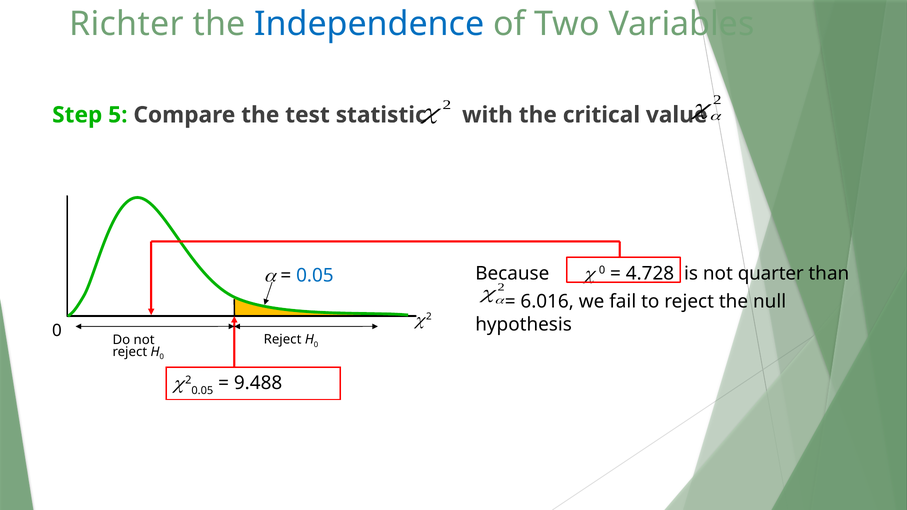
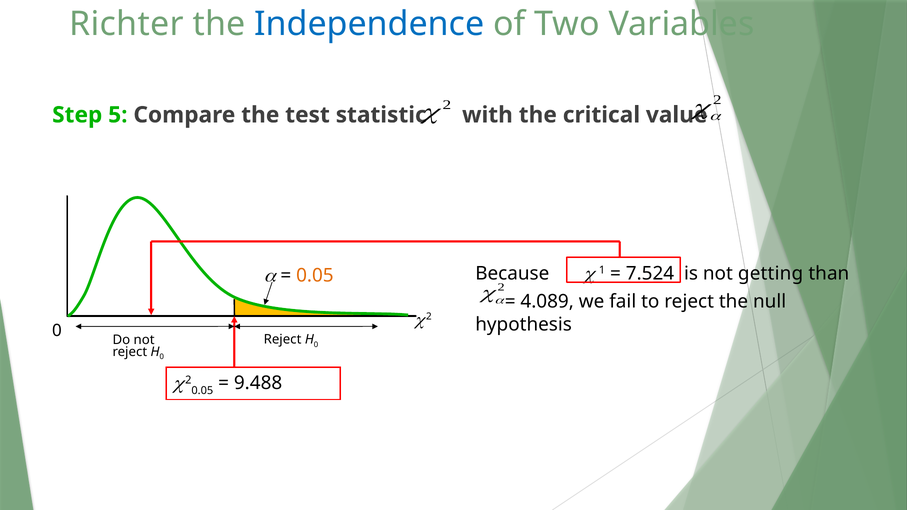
0: 0 -> 1 (602, 270)
4.728: 4.728 -> 7.524 (650, 273)
quarter: quarter -> getting (771, 273)
0.05 colour: blue -> orange (315, 276)
6.016: 6.016 -> 4.089 (547, 302)
